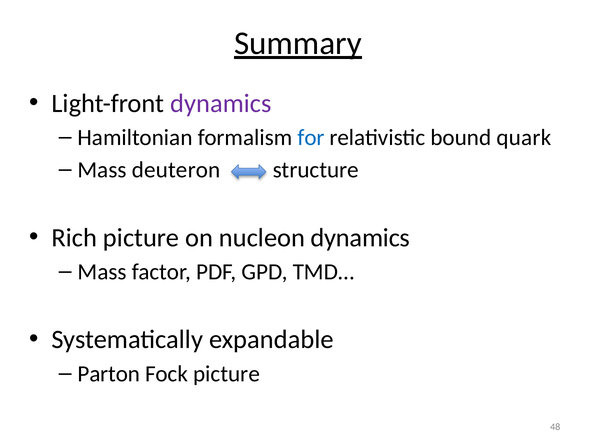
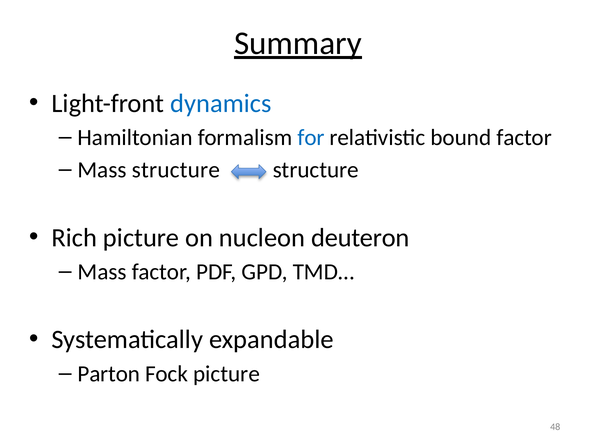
dynamics colour: purple -> blue (221, 103)
bound quark: quark -> factor (524, 137)
Mass deuteron: deuteron -> structure (176, 170)
nucleon dynamics: dynamics -> deuteron (360, 238)
